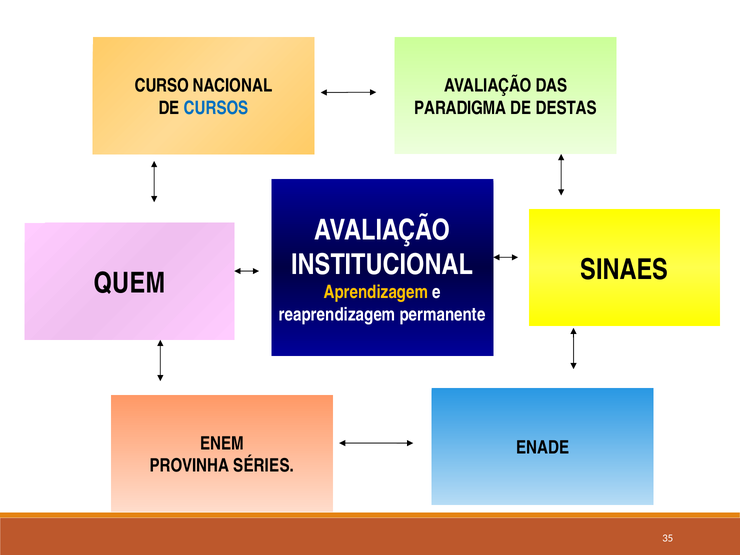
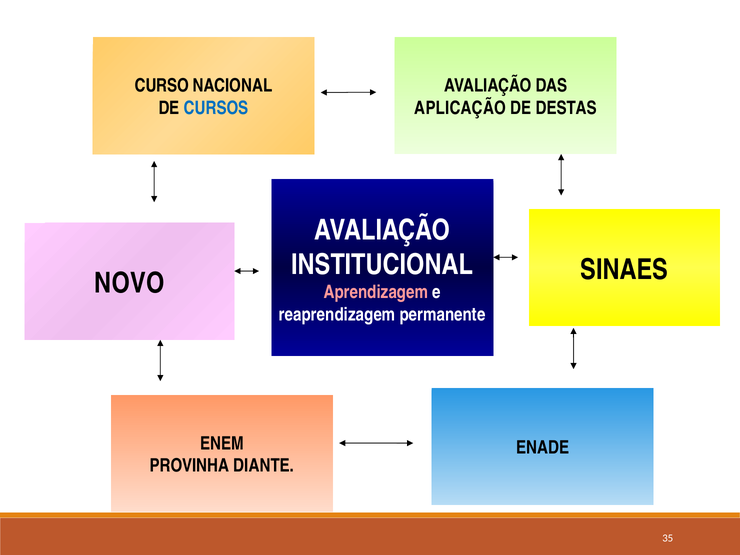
PARADIGMA: PARADIGMA -> APLICAÇÃO (460, 108)
QUEM: QUEM -> NOVO (129, 283)
Aprendizagem colour: yellow -> pink (376, 292)
SÉRIES: SÉRIES -> DIANTE (264, 466)
